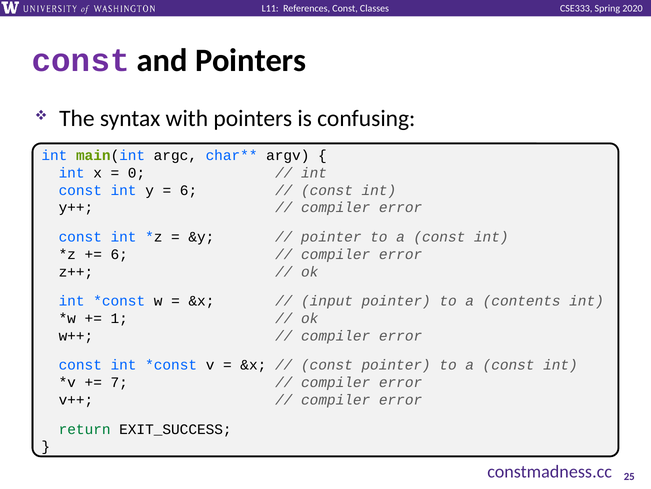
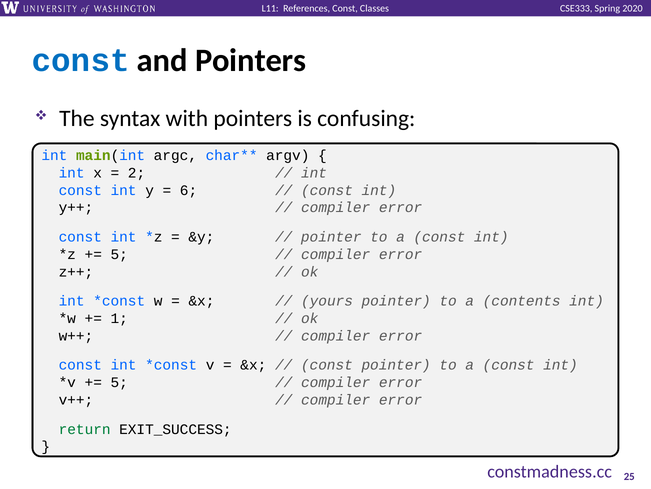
const colour: purple -> blue (81, 60)
0: 0 -> 2 (137, 173)
6: 6 -> 5 (119, 254)
input: input -> yours (327, 301)
7: 7 -> 5 (119, 382)
